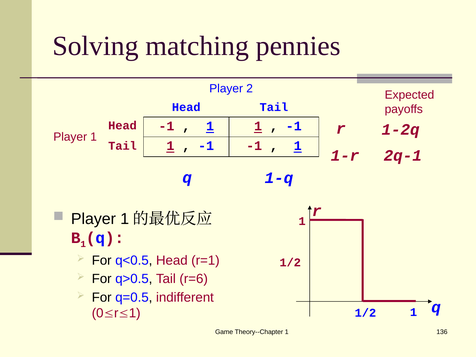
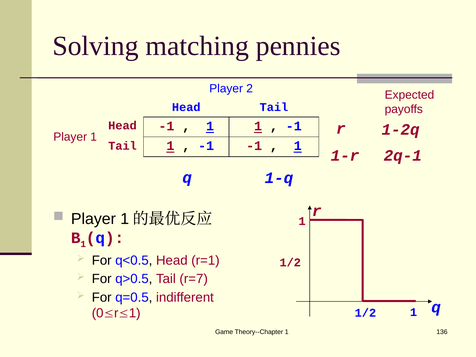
r=6: r=6 -> r=7 (194, 279)
